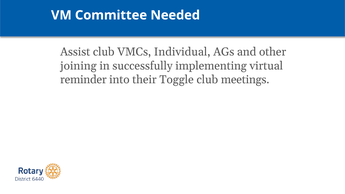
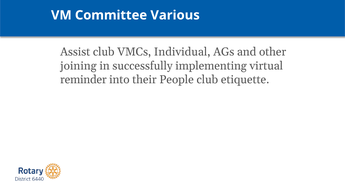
Needed: Needed -> Various (175, 15)
Toggle: Toggle -> People (177, 80)
meetings: meetings -> etiquette (245, 80)
